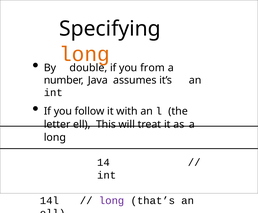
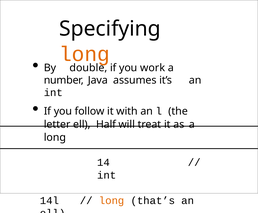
from: from -> work (153, 68)
This: This -> Half (106, 124)
long colour: purple -> orange (112, 201)
